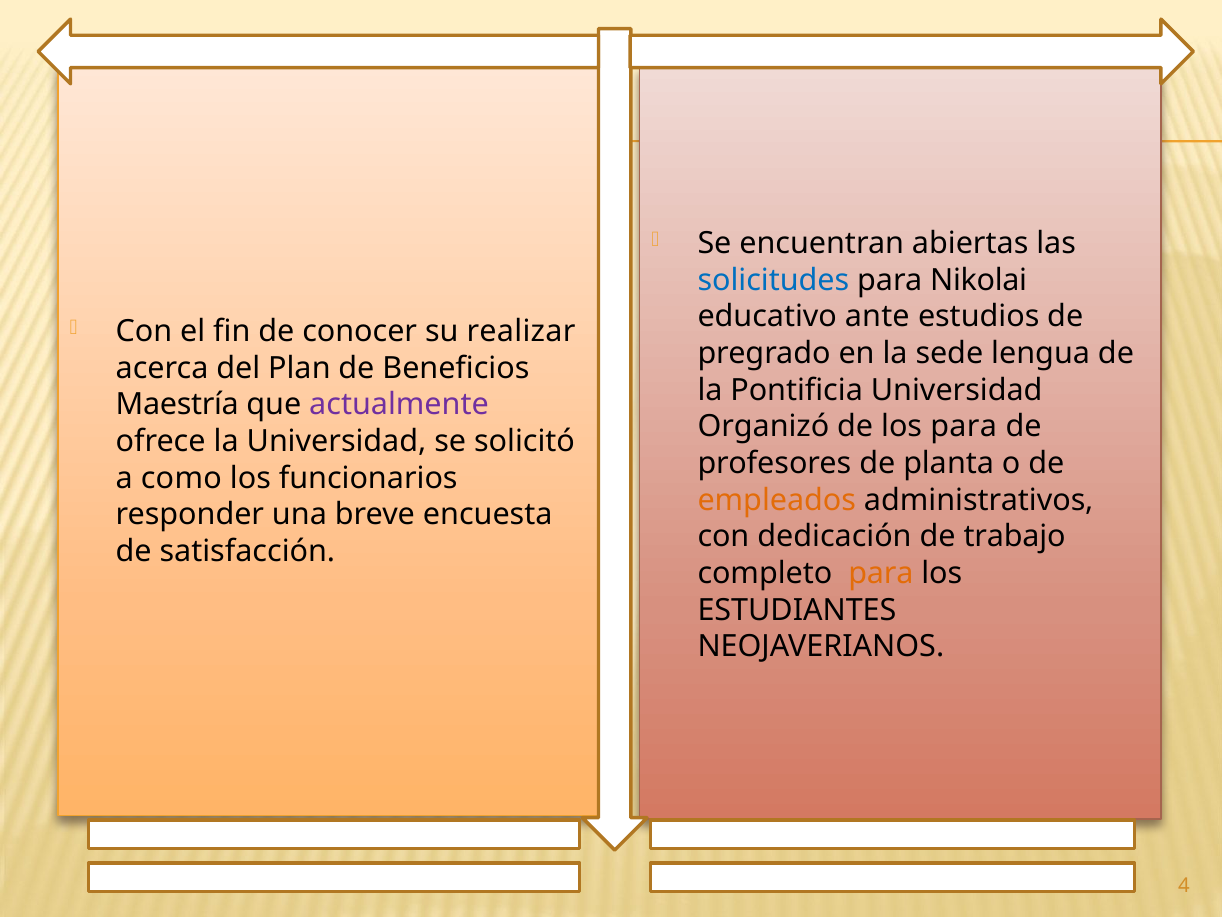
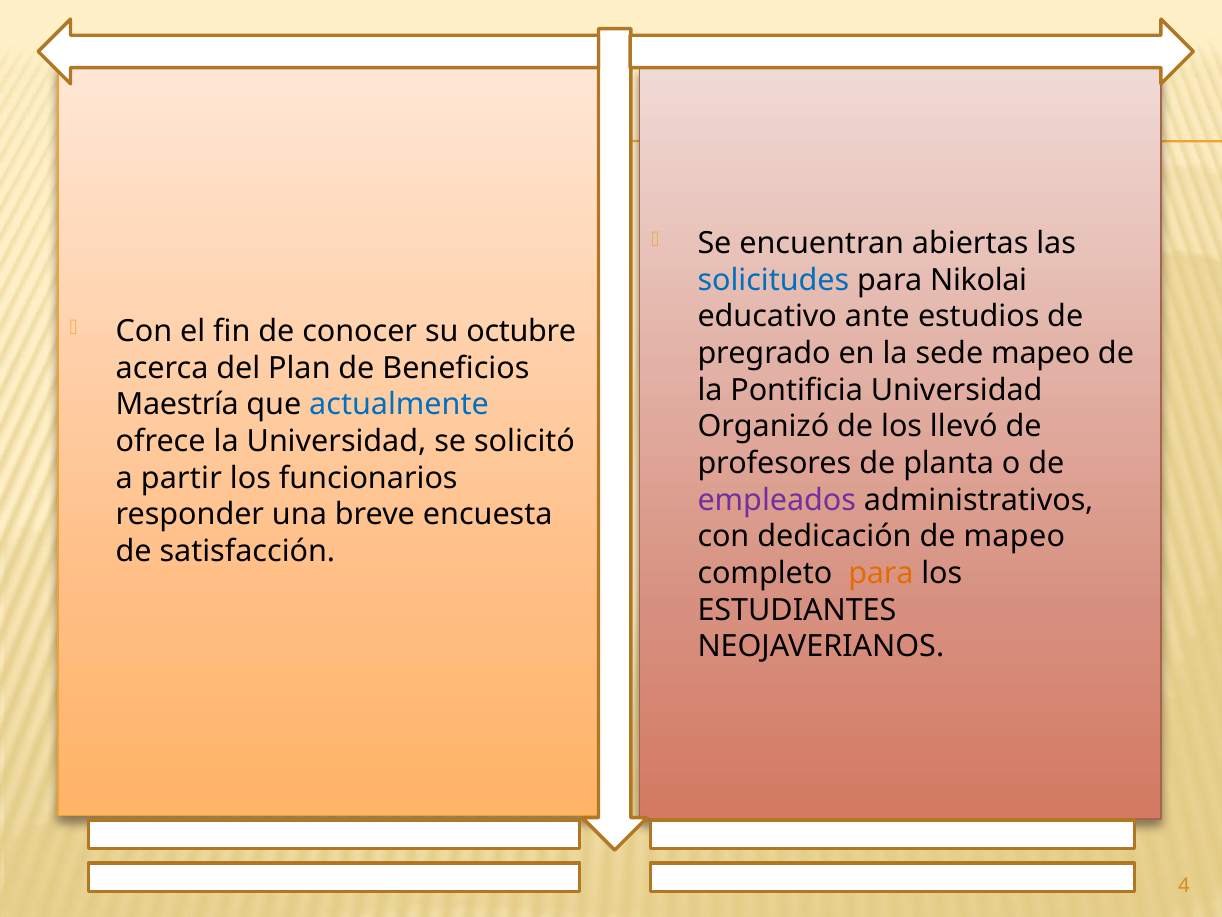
realizar: realizar -> octubre (521, 331)
sede lengua: lengua -> mapeo (1041, 353)
actualmente colour: purple -> blue (399, 405)
los para: para -> llevó (964, 427)
como: como -> partir (181, 478)
empleados colour: orange -> purple (777, 500)
de trabajo: trabajo -> mapeo (1014, 536)
